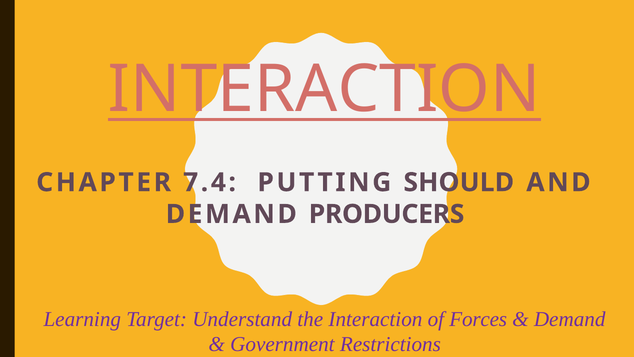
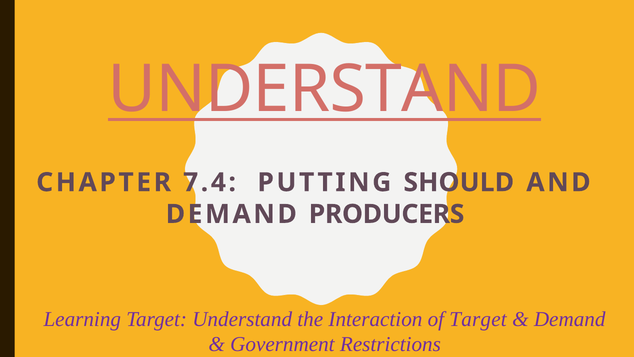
INTERACTION: INTERACTION -> UNDERSTAND (324, 89)
of Forces: Forces -> Target (478, 319)
